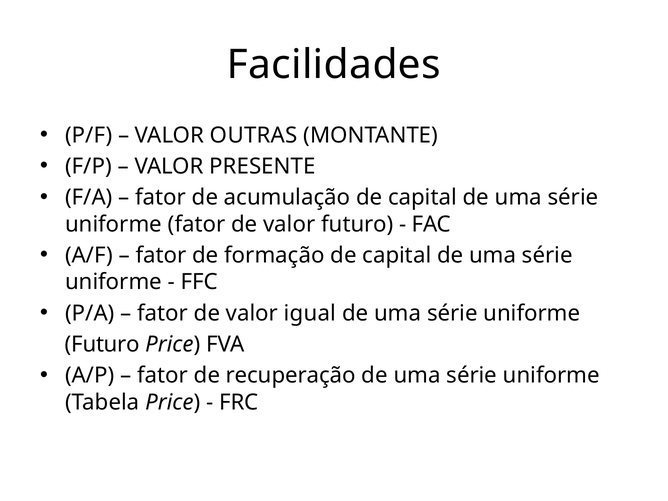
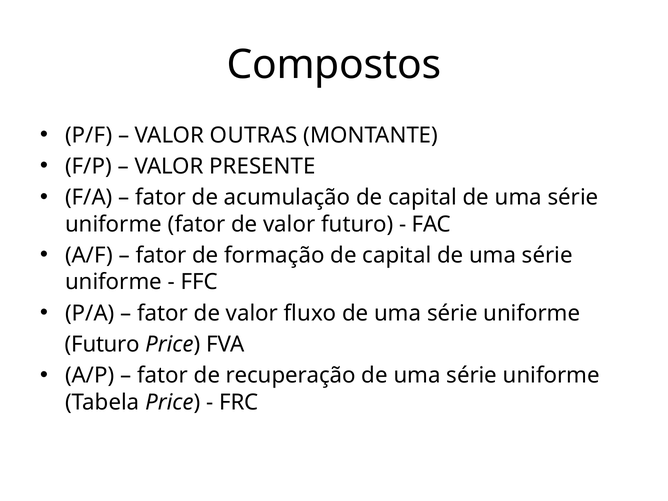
Facilidades: Facilidades -> Compostos (334, 65)
igual: igual -> fluxo (310, 313)
